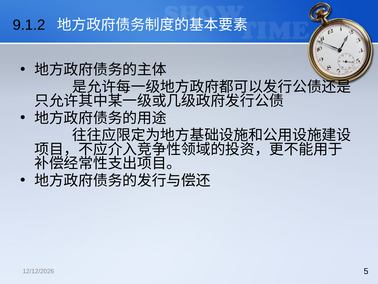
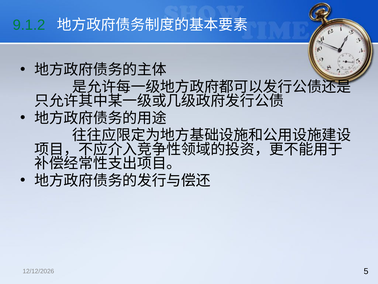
9.1.2 colour: black -> green (29, 25)
